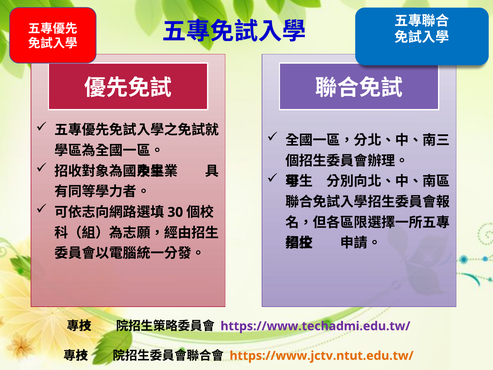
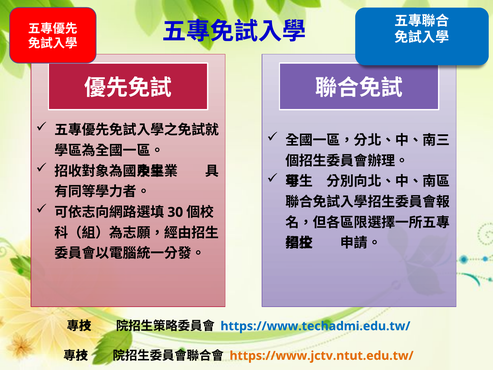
https://www.techadmi.edu.tw/ colour: purple -> blue (315, 326)
